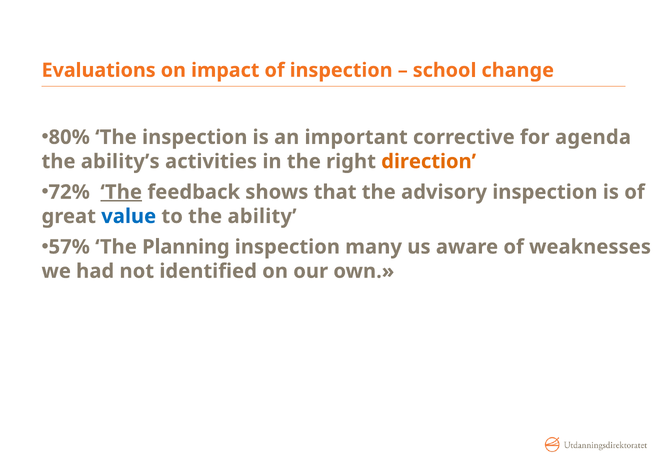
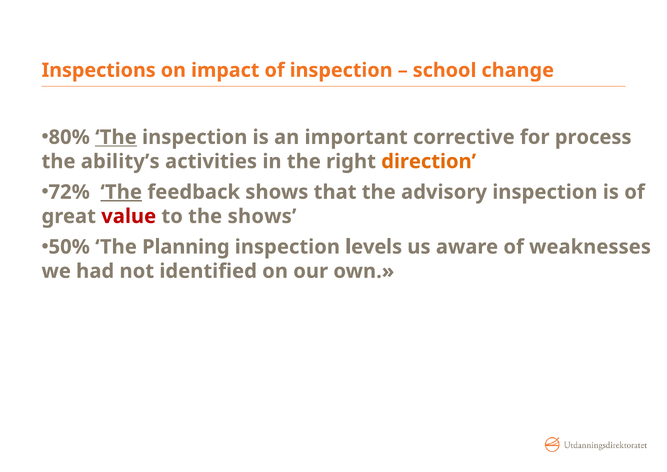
Evaluations: Evaluations -> Inspections (99, 70)
The underline: none -> present (116, 137)
agenda: agenda -> process (593, 137)
value colour: blue -> red (129, 216)
the ability: ability -> shows (262, 216)
57%: 57% -> 50% (69, 247)
many: many -> levels (374, 247)
